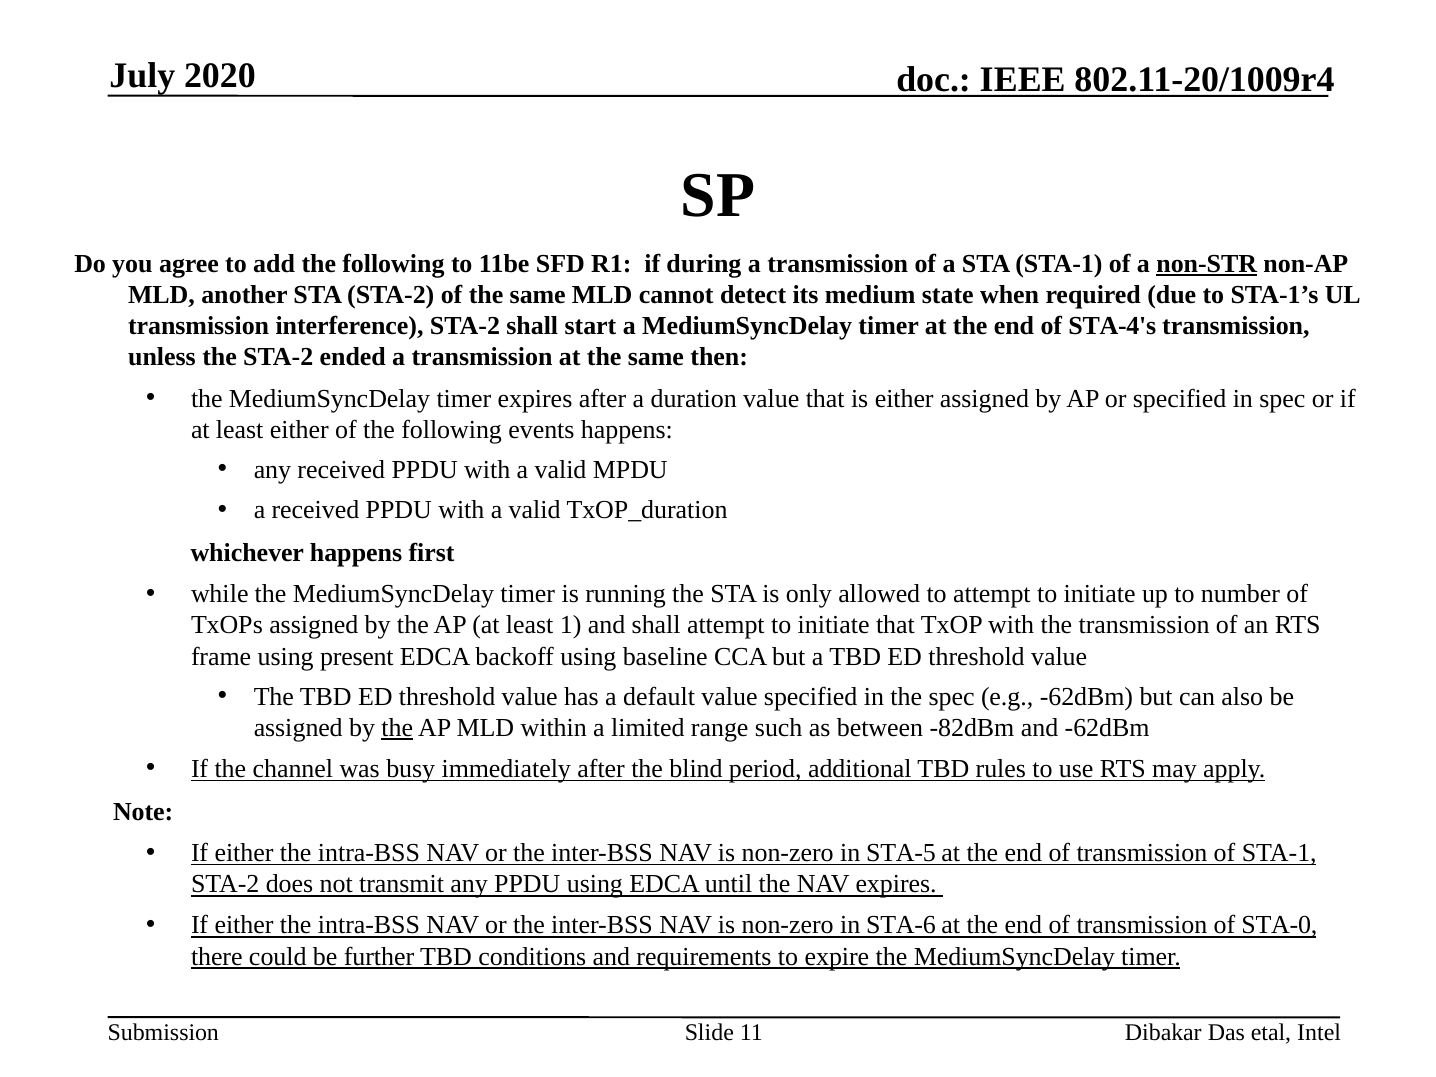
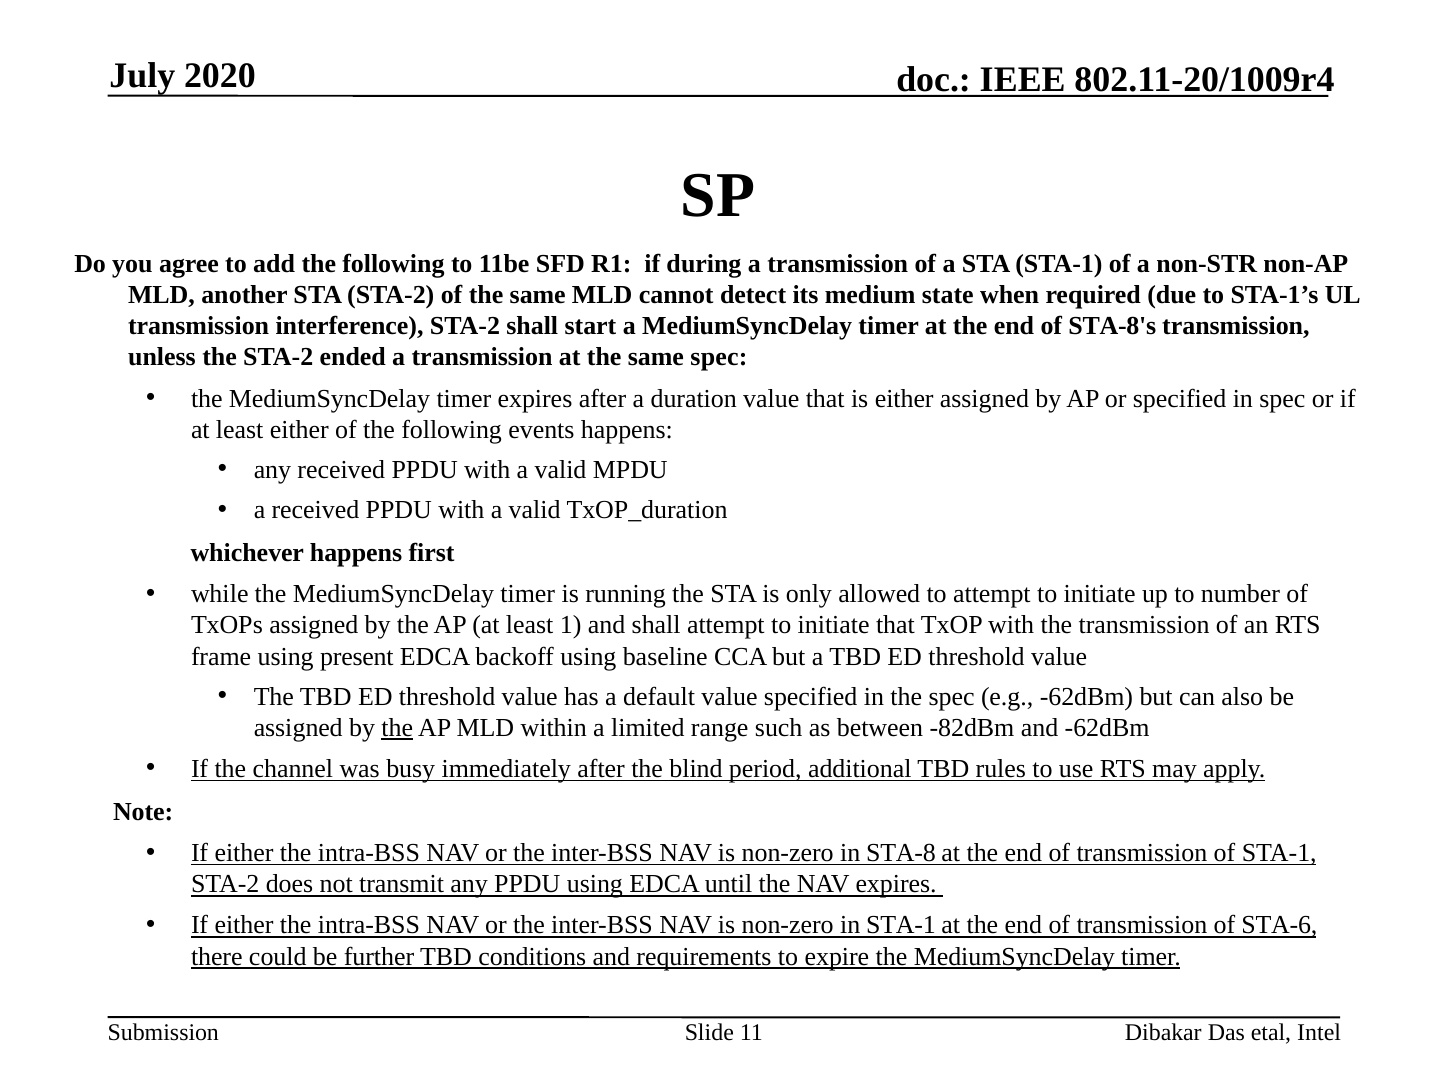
non-STR underline: present -> none (1207, 264)
STA-4's: STA-4's -> STA-8's (1112, 326)
same then: then -> spec (719, 357)
STA-5: STA-5 -> STA-8 (901, 853)
in STA-6: STA-6 -> STA-1 (901, 925)
STA-0: STA-0 -> STA-6 (1279, 925)
